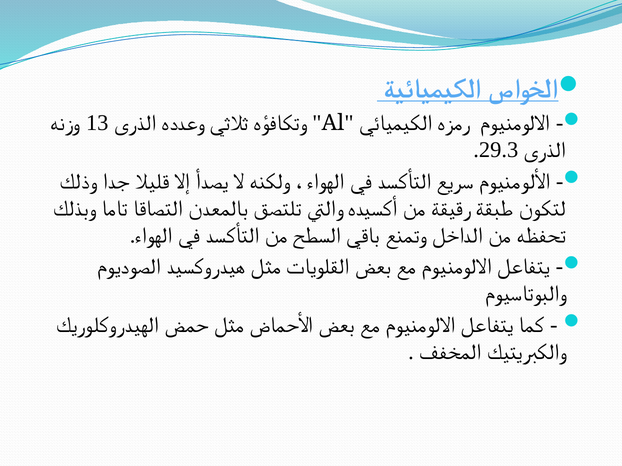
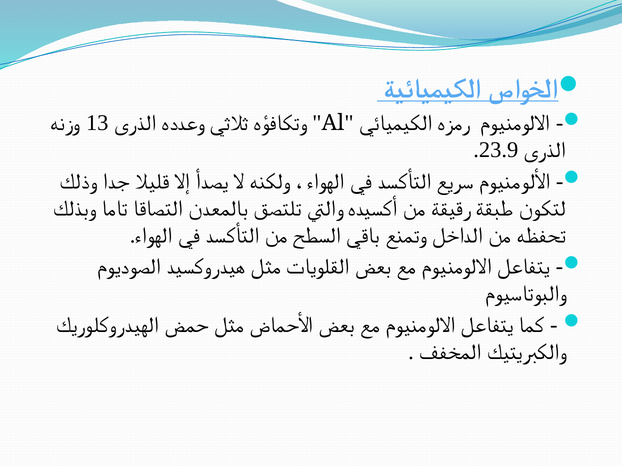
29.3: 29.3 -> 23.9 (499, 150)
